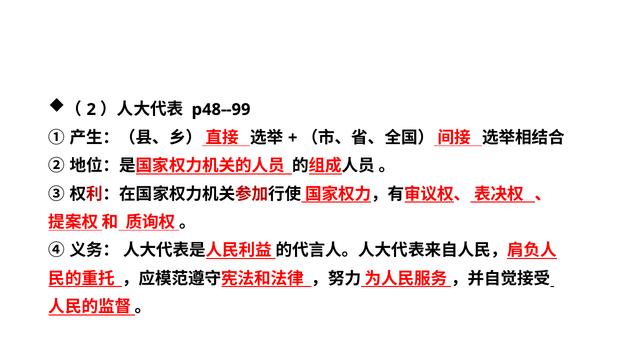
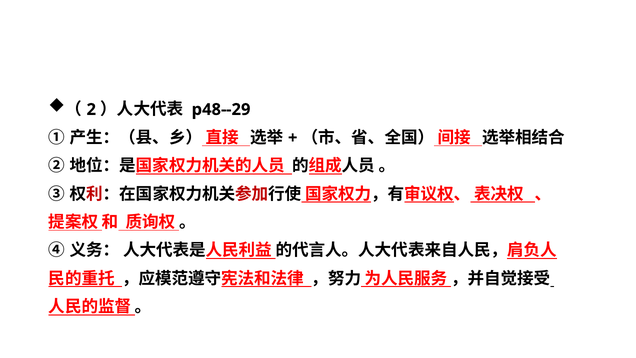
p48--99: p48--99 -> p48--29 (221, 109)
